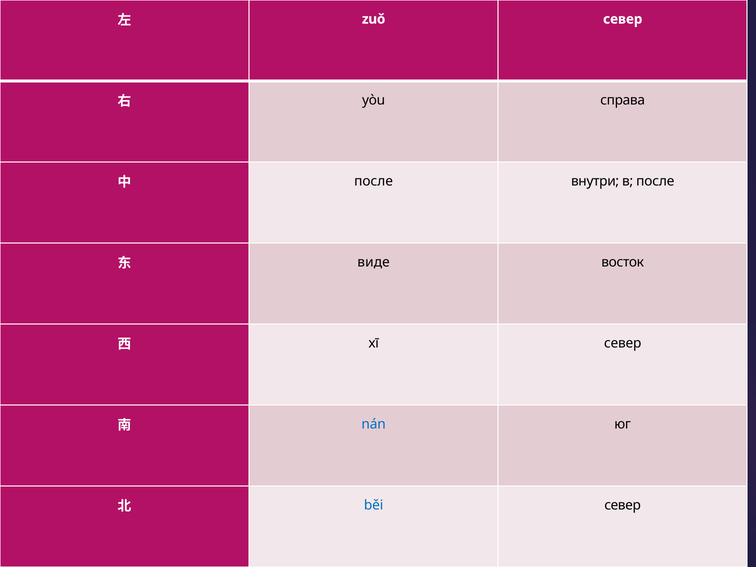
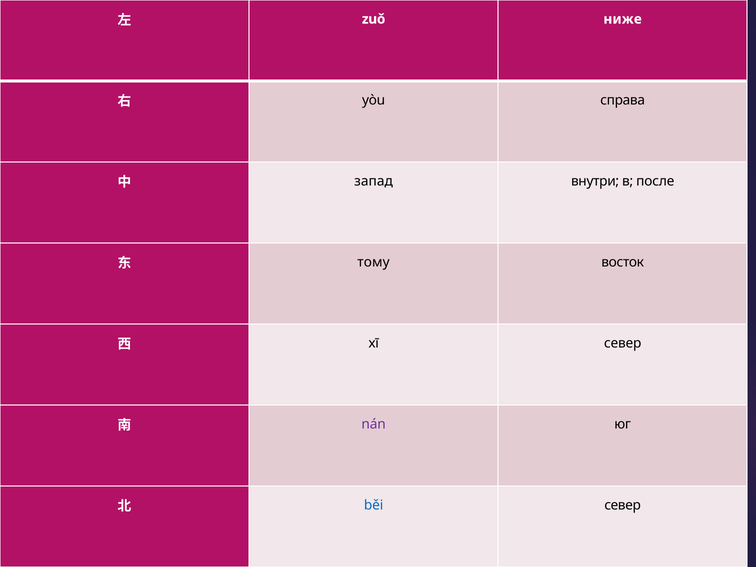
zuǒ север: север -> ниже (623, 19)
после: после -> запад (374, 181)
виде: виде -> тому (374, 262)
nán colour: blue -> purple (374, 424)
